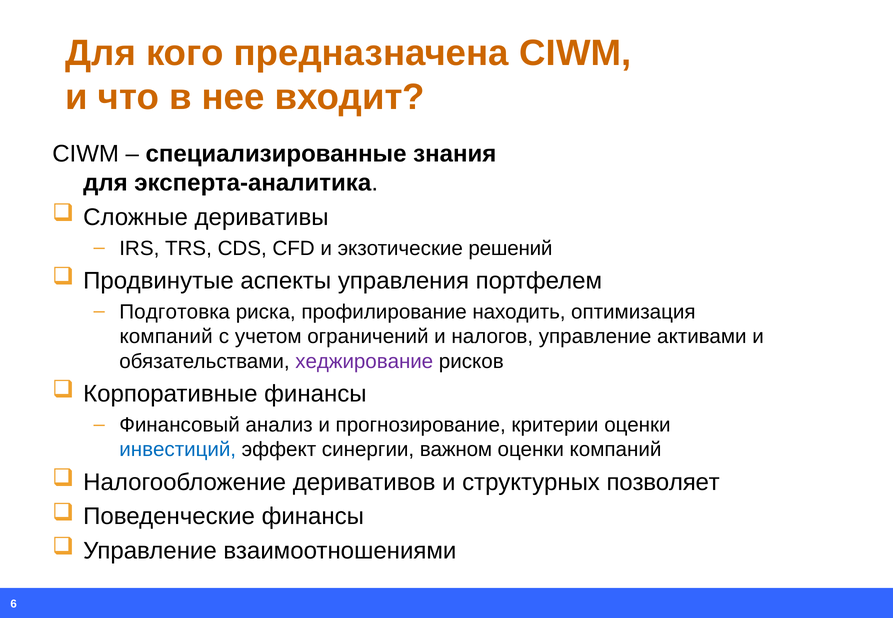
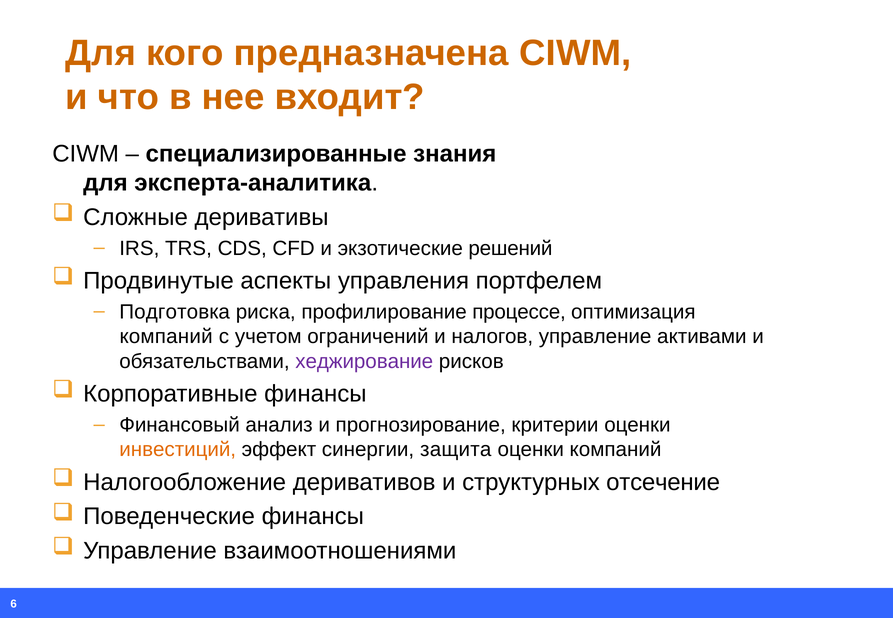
находить: находить -> процессе (519, 312)
инвестиций colour: blue -> orange (178, 450)
важном: важном -> защита (456, 450)
позволяет: позволяет -> отсечение (663, 482)
